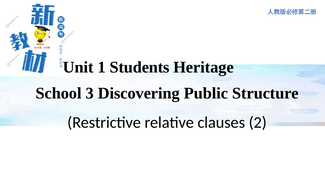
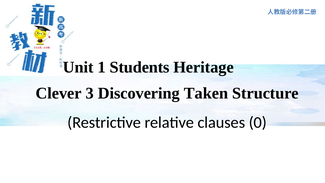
School: School -> Clever (59, 93)
Public: Public -> Taken (206, 93)
2: 2 -> 0 (258, 123)
